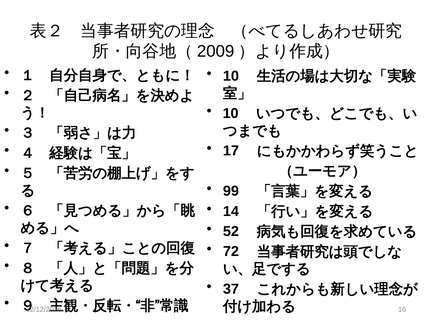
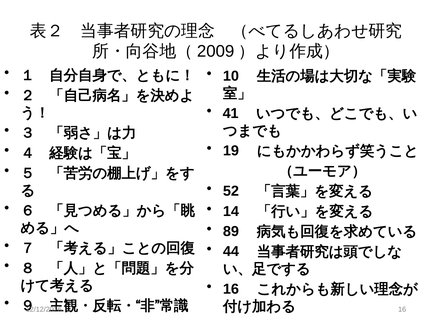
10: 10 -> 41 (231, 113)
17: 17 -> 19 (231, 151)
99: 99 -> 52 (231, 191)
52: 52 -> 89 (231, 231)
72: 72 -> 44 (231, 252)
37: 37 -> 16 (231, 289)
